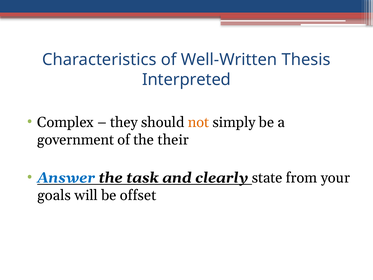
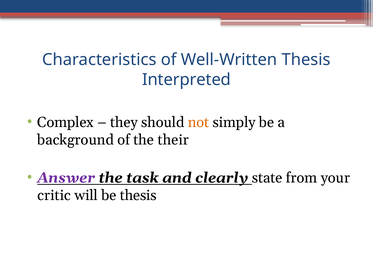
government: government -> background (76, 140)
Answer colour: blue -> purple (66, 178)
goals: goals -> critic (54, 195)
be offset: offset -> thesis (138, 195)
